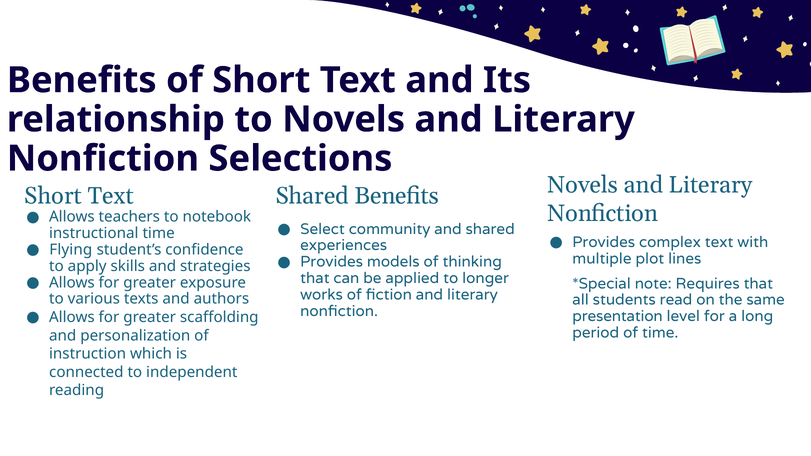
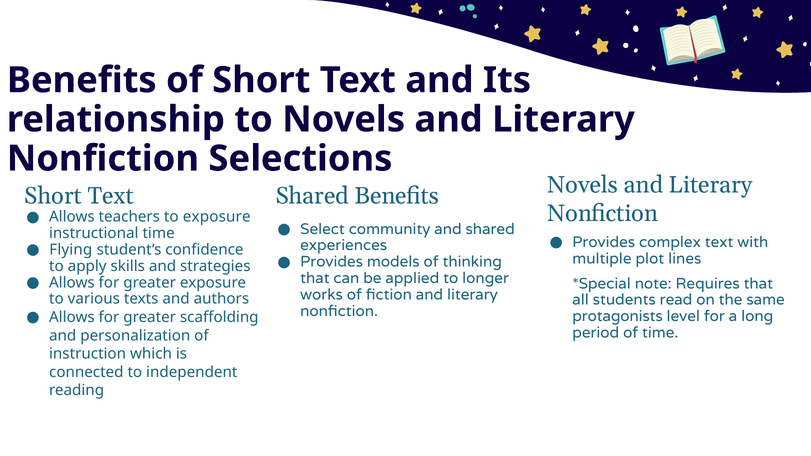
to notebook: notebook -> exposure (217, 217)
presentation: presentation -> protagonists (618, 316)
